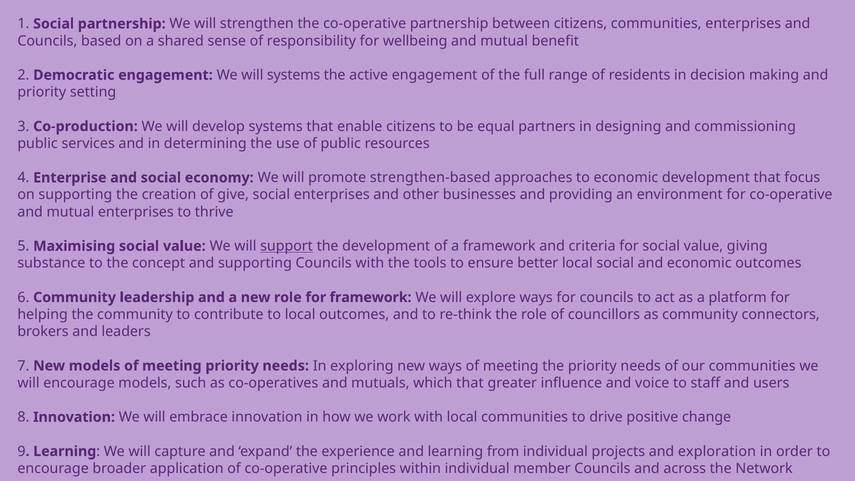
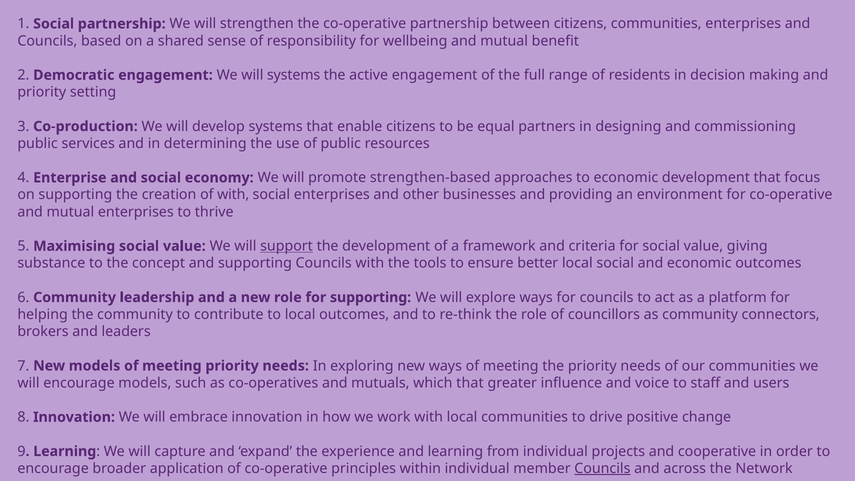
of give: give -> with (233, 195)
for framework: framework -> supporting (371, 297)
exploration: exploration -> cooperative (717, 451)
Councils underline: none -> present (602, 468)
